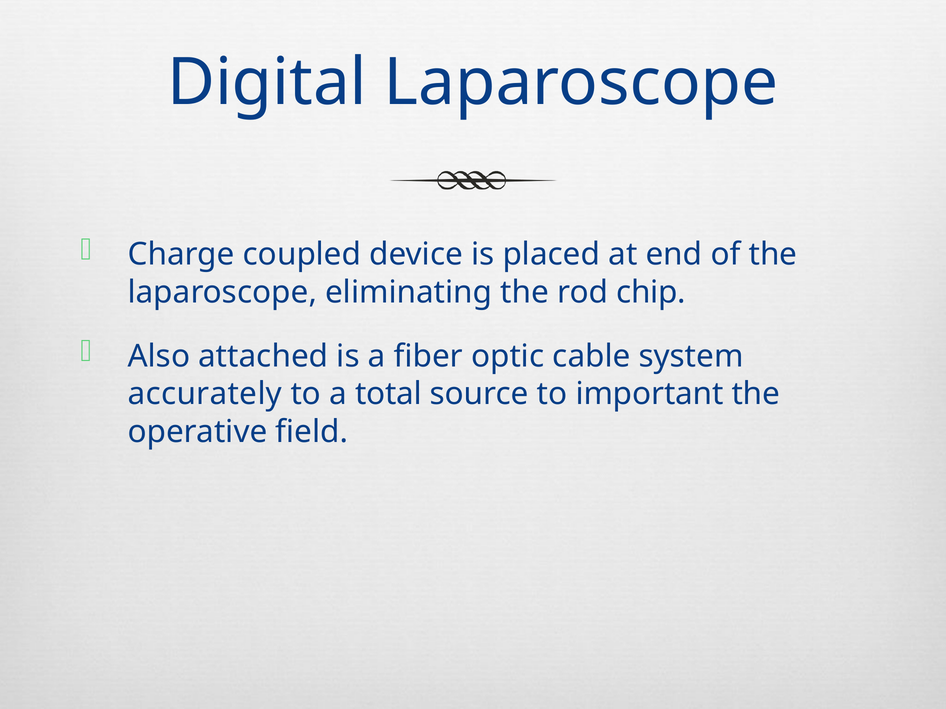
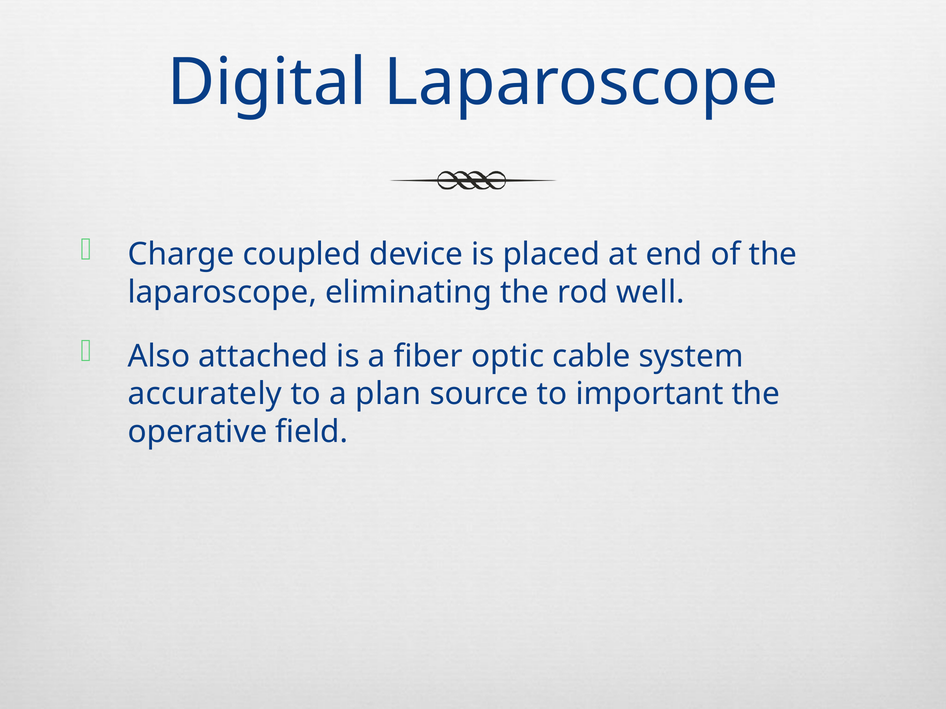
chip: chip -> well (651, 292)
total: total -> plan (388, 394)
